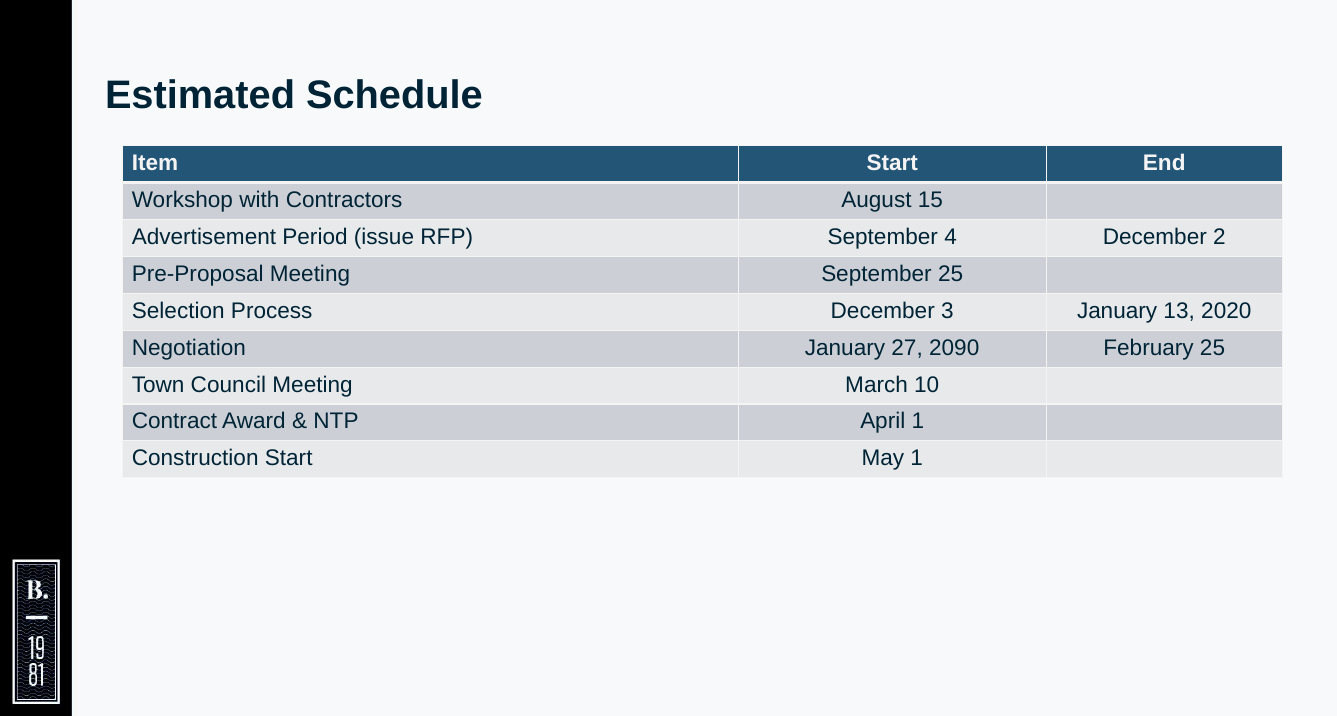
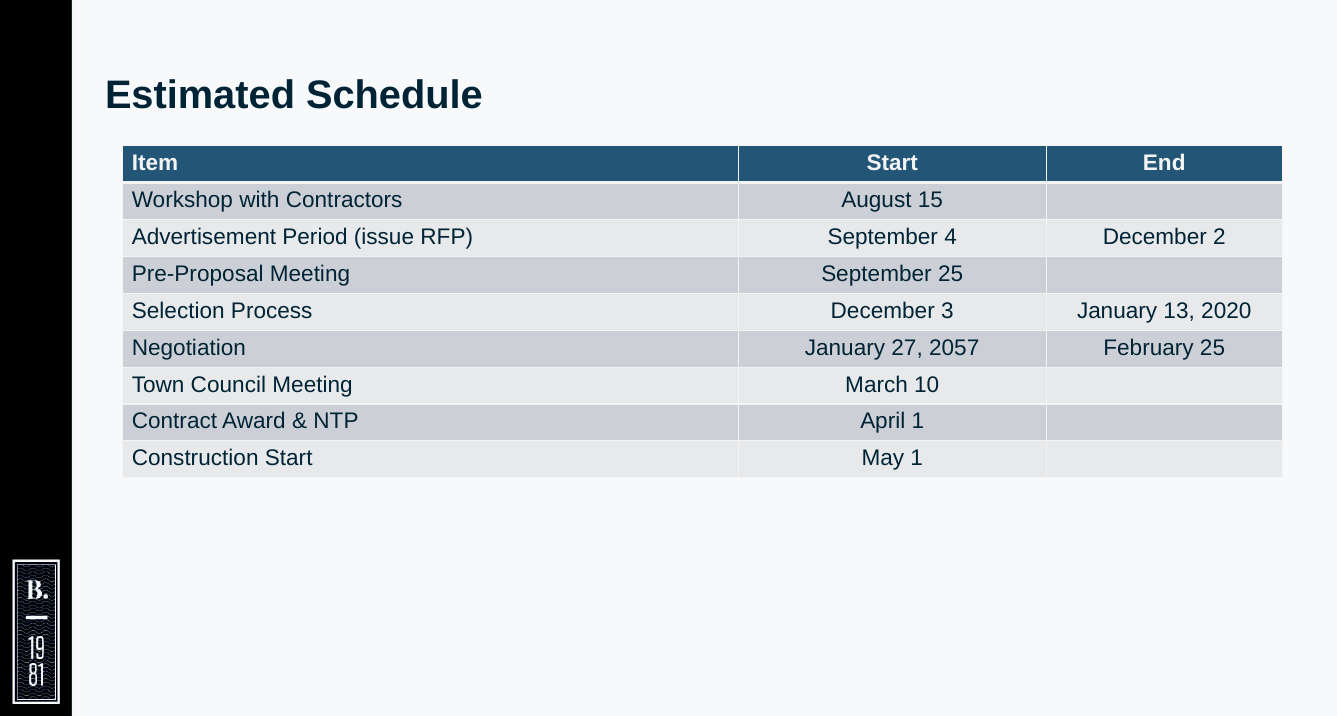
2090: 2090 -> 2057 (954, 348)
